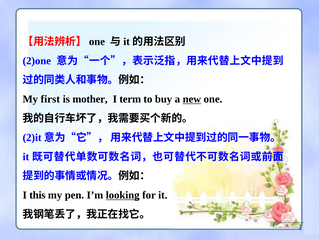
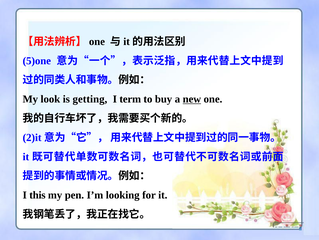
2)one: 2)one -> 5)one (37, 61)
first: first -> look (50, 99)
mother: mother -> getting (90, 99)
looking underline: present -> none (123, 195)
